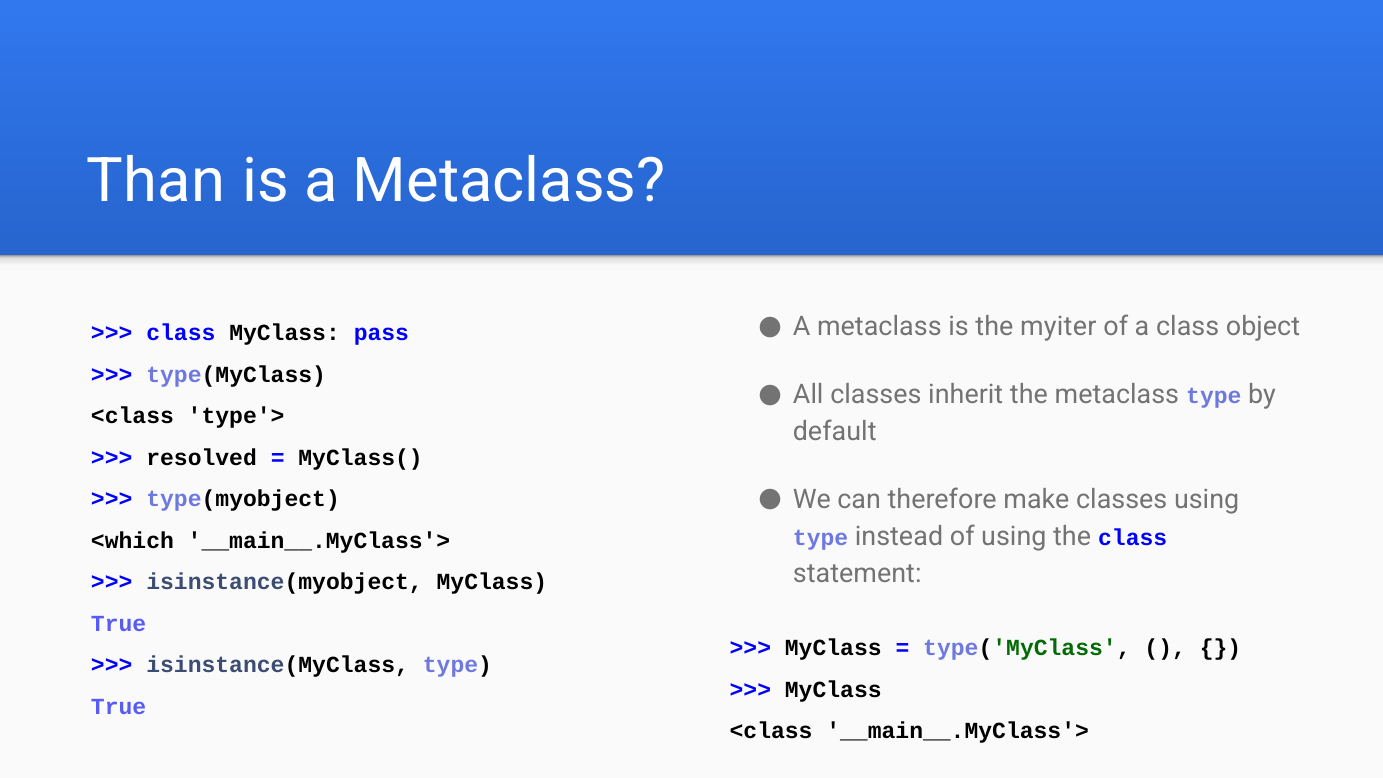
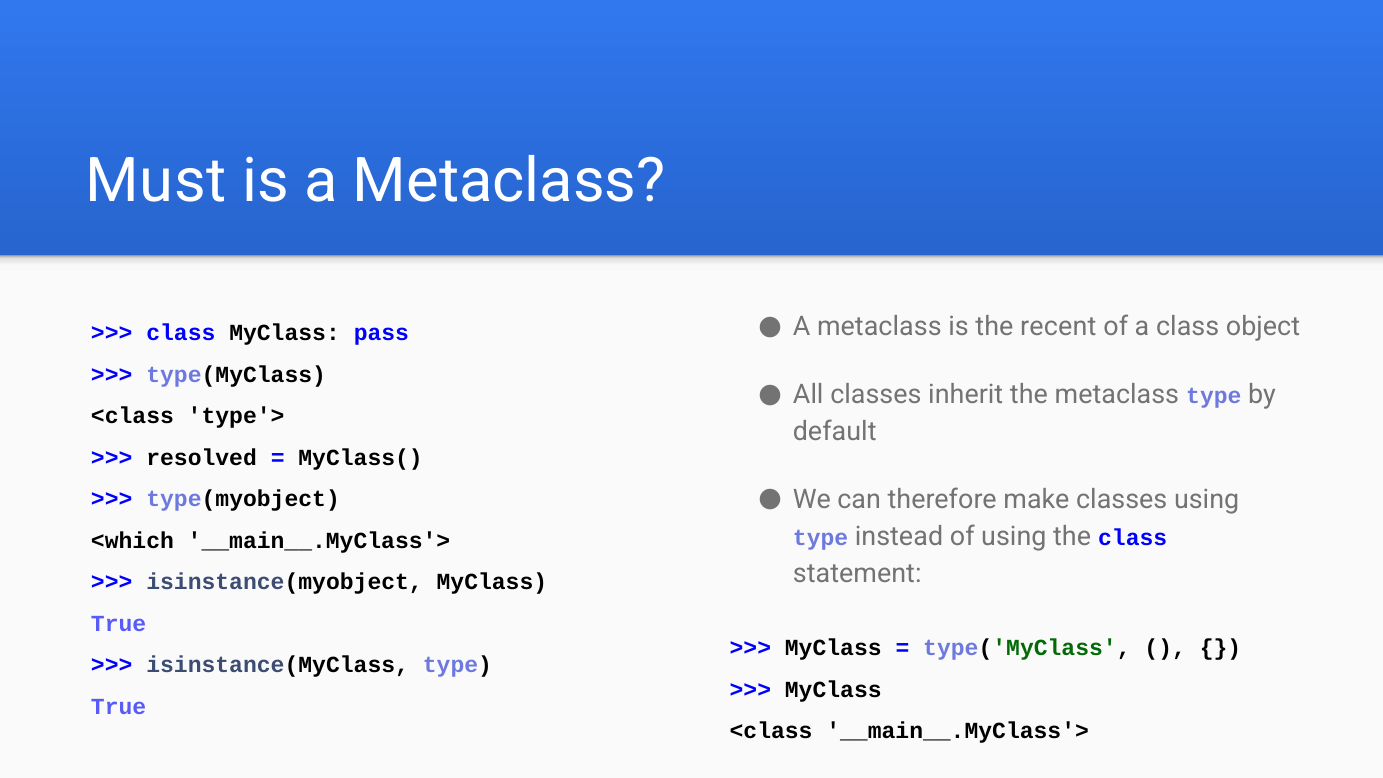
Than: Than -> Must (156, 181)
myiter: myiter -> recent (1058, 327)
